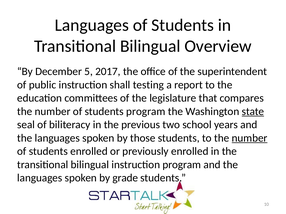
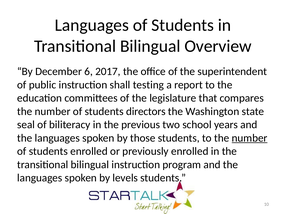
5: 5 -> 6 (89, 72)
students program: program -> directors (146, 112)
state underline: present -> none (253, 112)
grade: grade -> levels (125, 178)
